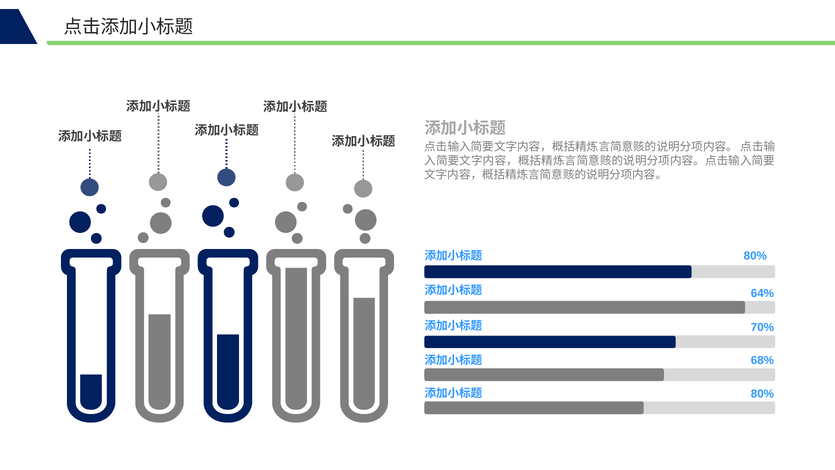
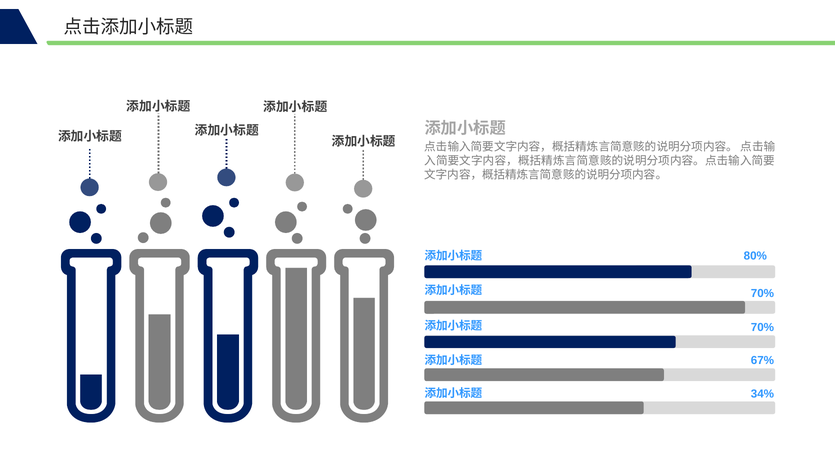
64%: 64% -> 70% (762, 293)
68%: 68% -> 67% (762, 360)
80%: 80% -> 34% (762, 393)
